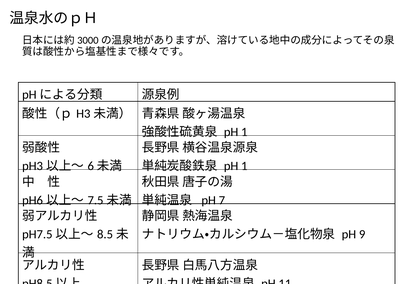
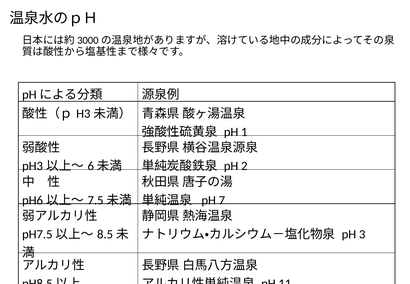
1: 1 -> 2 (244, 166)
9: 9 -> 3 (362, 234)
